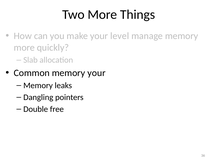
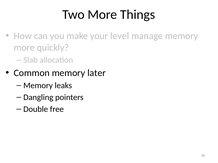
memory your: your -> later (97, 73)
